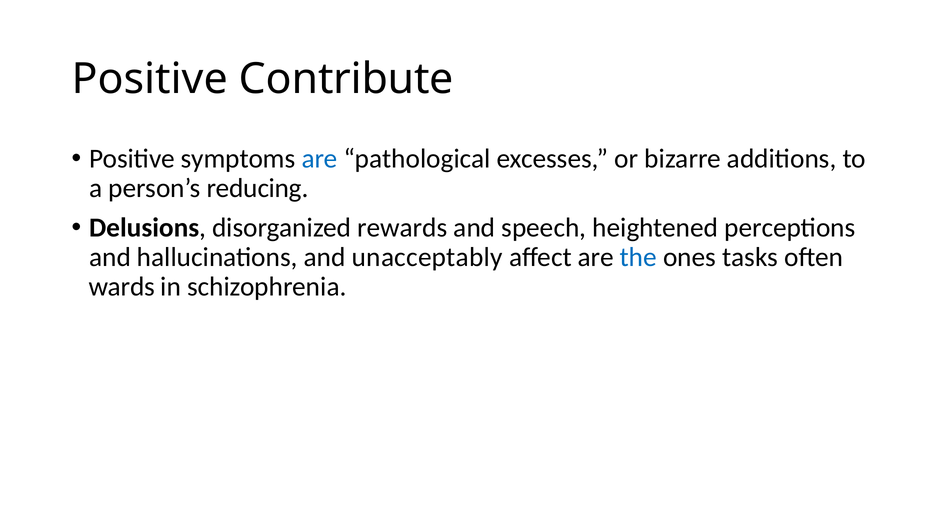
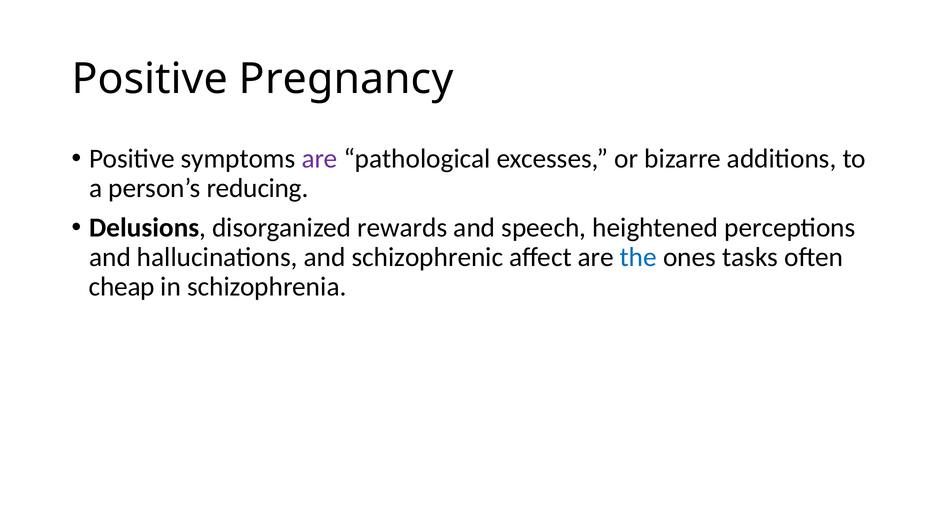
Contribute: Contribute -> Pregnancy (346, 79)
are colour: blue -> purple (320, 159)
unacceptably: unacceptably -> schizophrenic (427, 257)
wards: wards -> cheap (122, 287)
